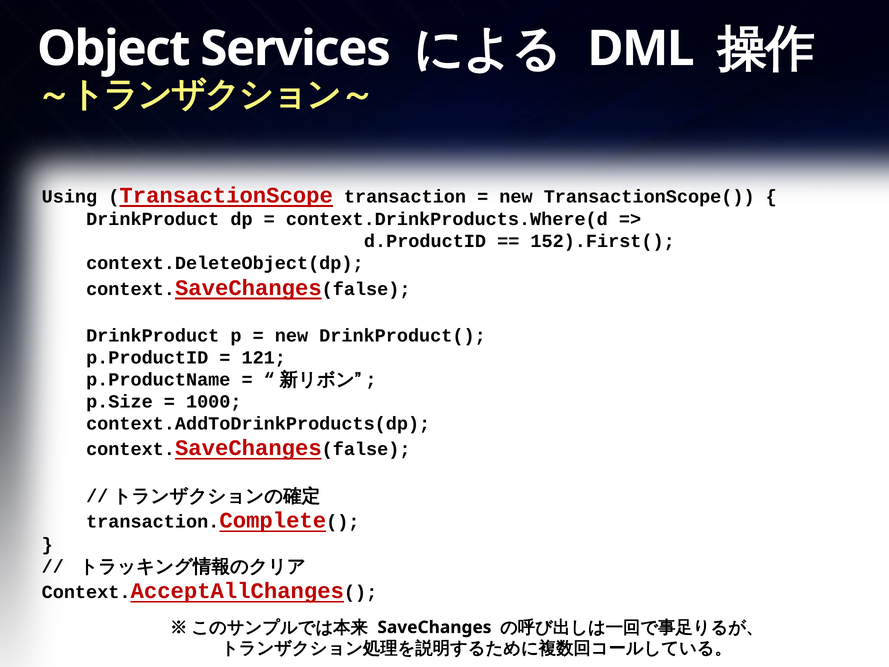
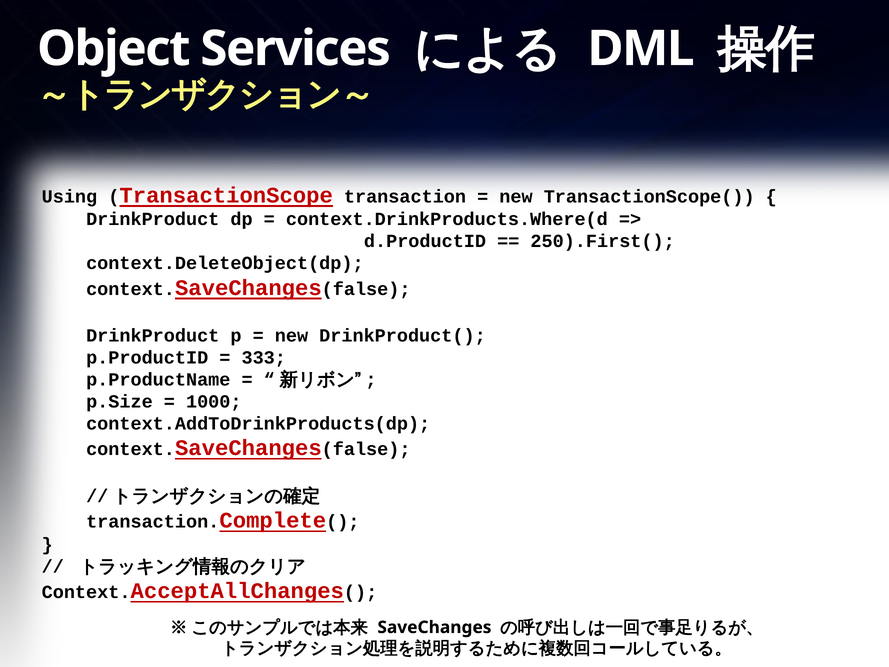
152).First(: 152).First( -> 250).First( (603, 241)
121: 121 -> 333 (264, 357)
